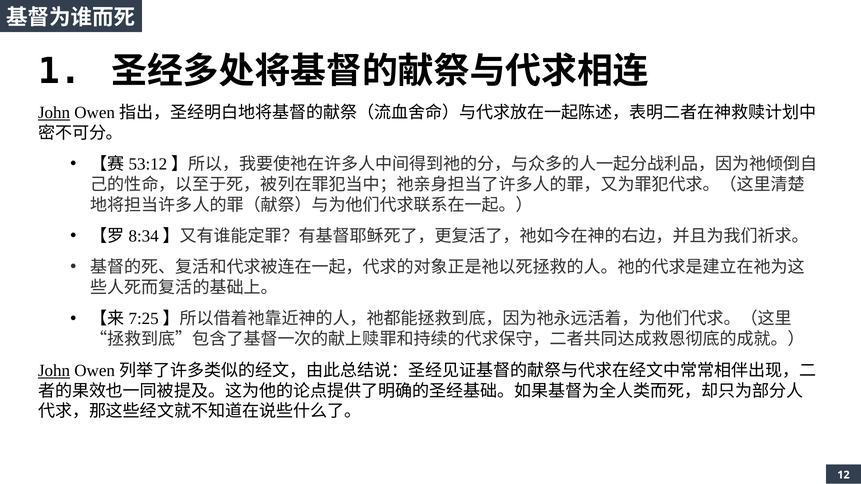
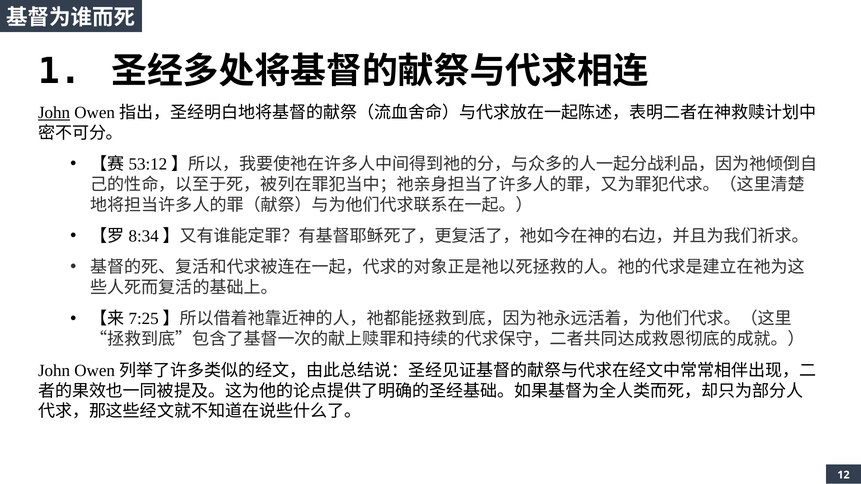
John underline: present -> none (54, 371)
